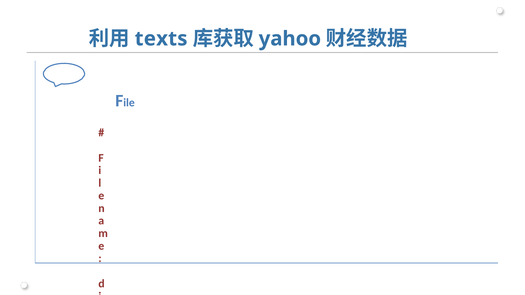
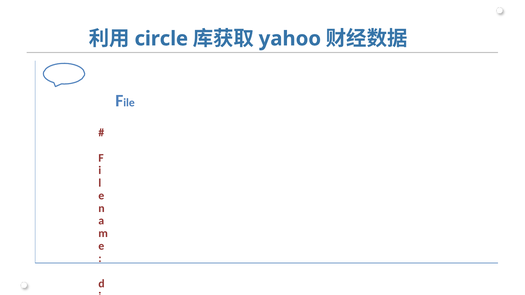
texts: texts -> circle (161, 39)
